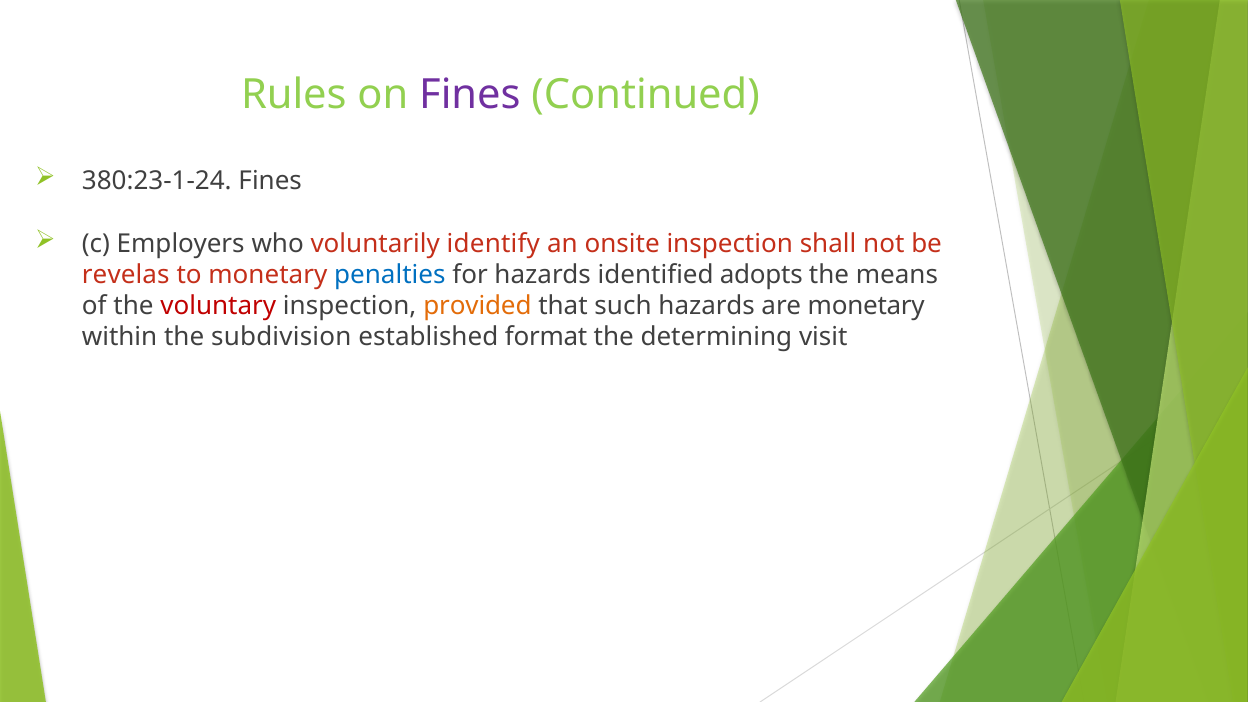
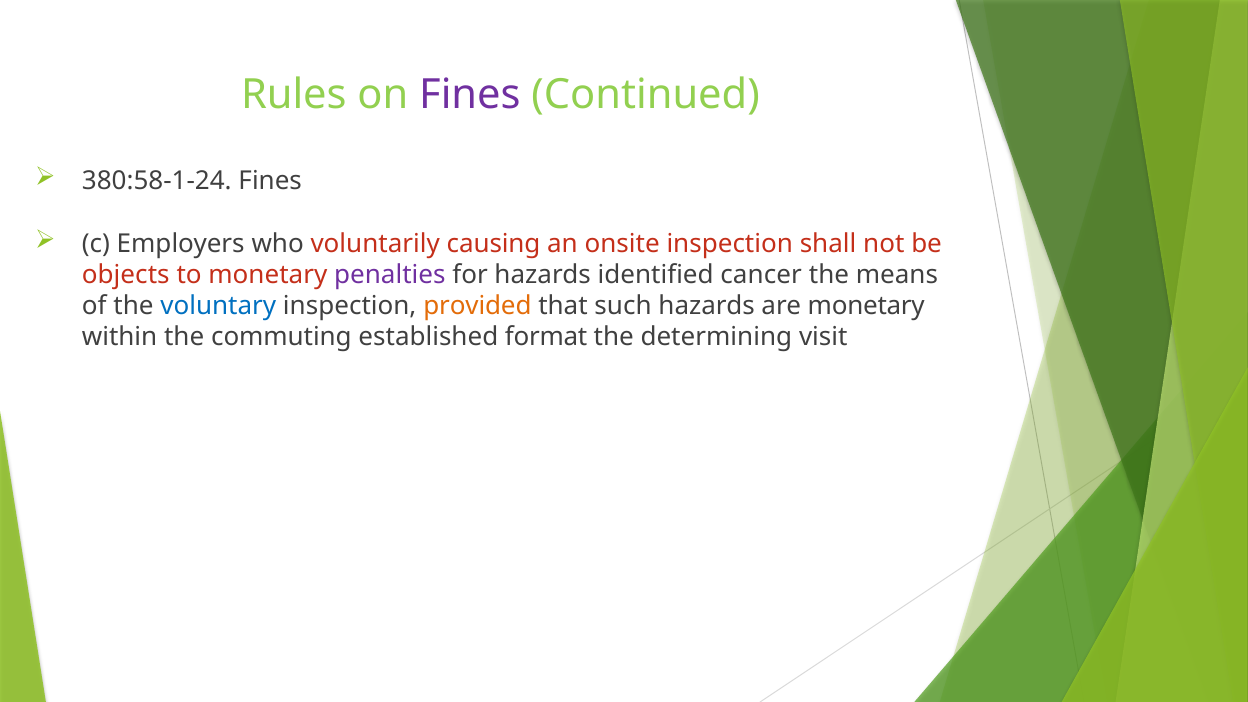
380:23-1-24: 380:23-1-24 -> 380:58-1-24 (157, 181)
identify: identify -> causing (494, 244)
revelas: revelas -> objects (126, 275)
penalties colour: blue -> purple (390, 275)
adopts: adopts -> cancer (761, 275)
voluntary colour: red -> blue (218, 306)
subdivision: subdivision -> commuting (281, 337)
